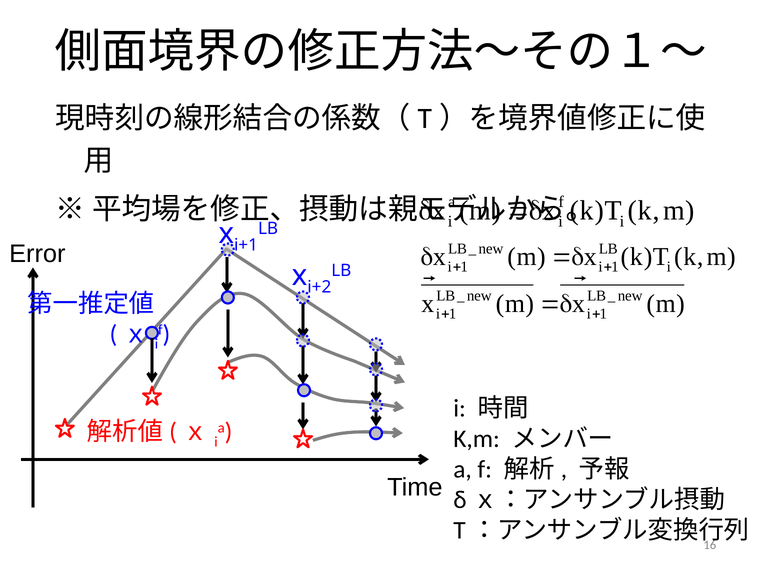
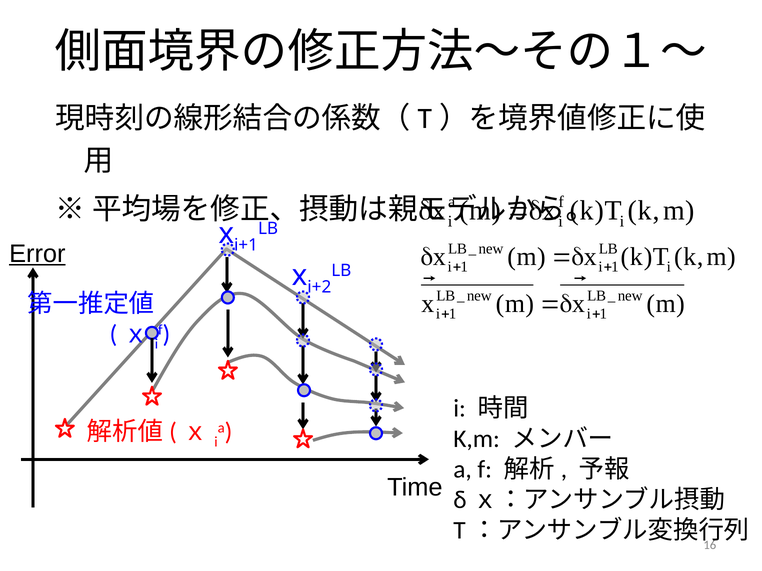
Error underline: none -> present (37, 254)
